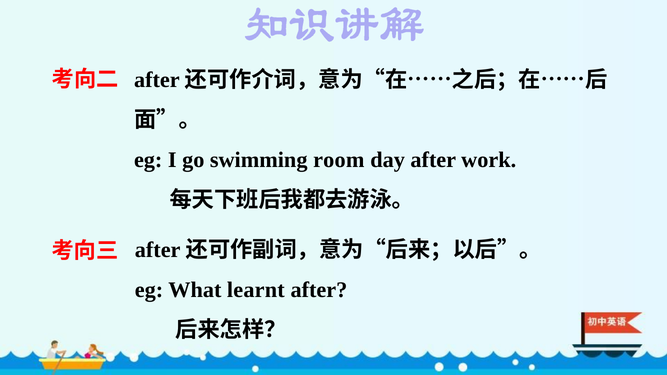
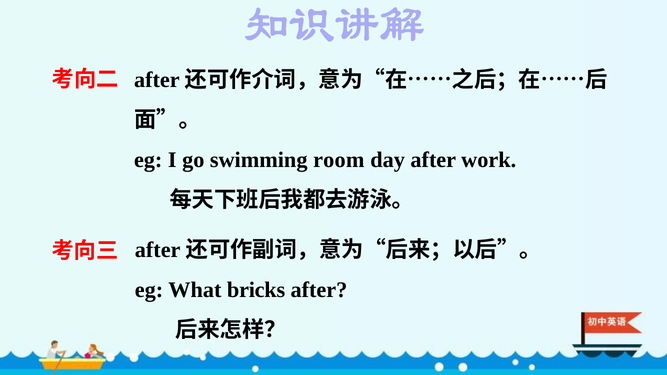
learnt: learnt -> bricks (256, 290)
